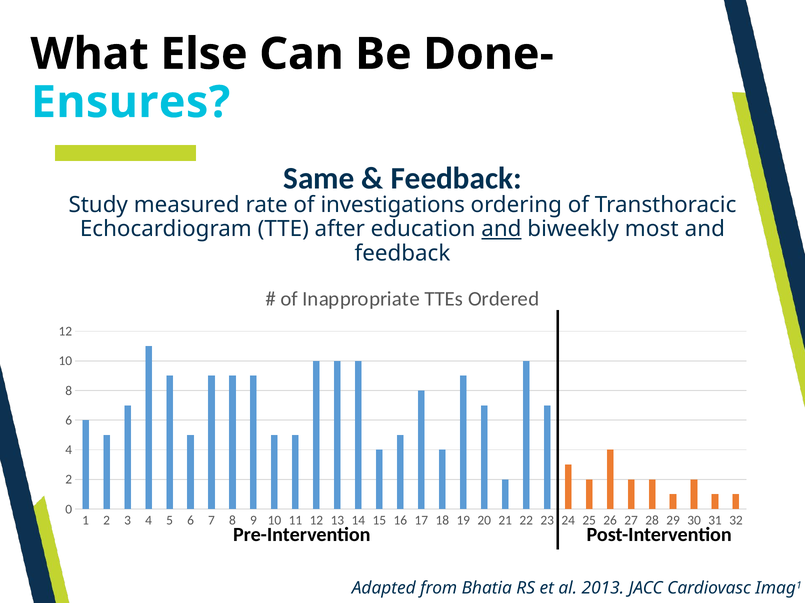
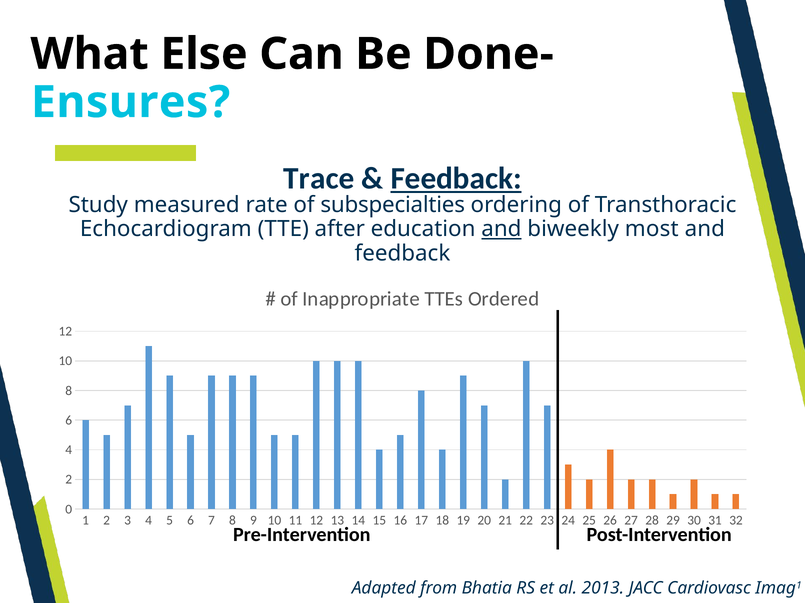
Same: Same -> Trace (319, 179)
Feedback underline: none -> present (456, 179)
investigations: investigations -> subspecialties (393, 205)
